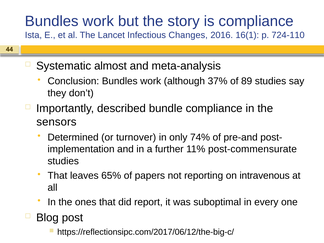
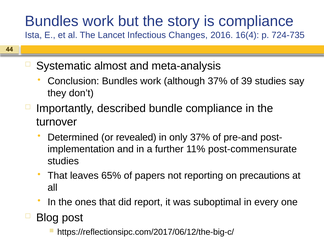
16(1: 16(1 -> 16(4 (247, 35)
724-110: 724-110 -> 724-735 (288, 35)
89: 89 -> 39 (247, 81)
sensors: sensors -> turnover (57, 122)
turnover: turnover -> revealed (136, 137)
only 74%: 74% -> 37% (200, 137)
intravenous: intravenous -> precautions (265, 176)
